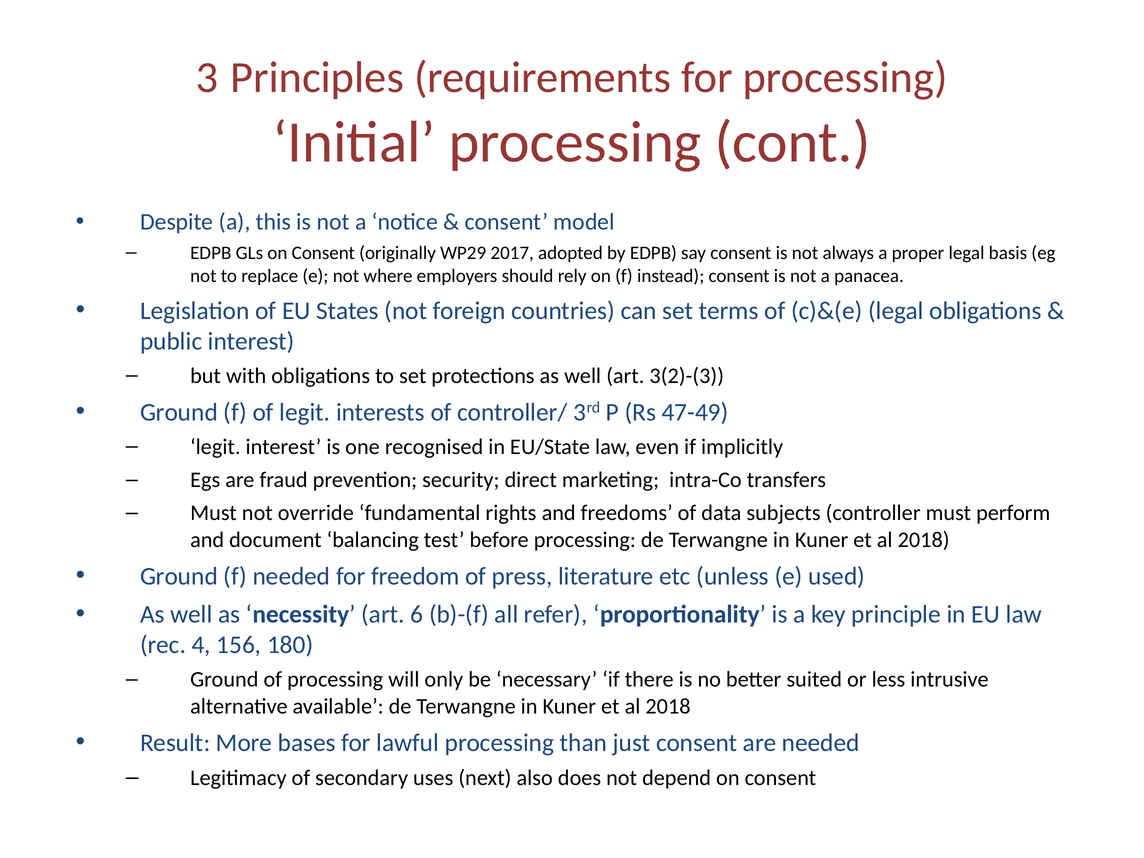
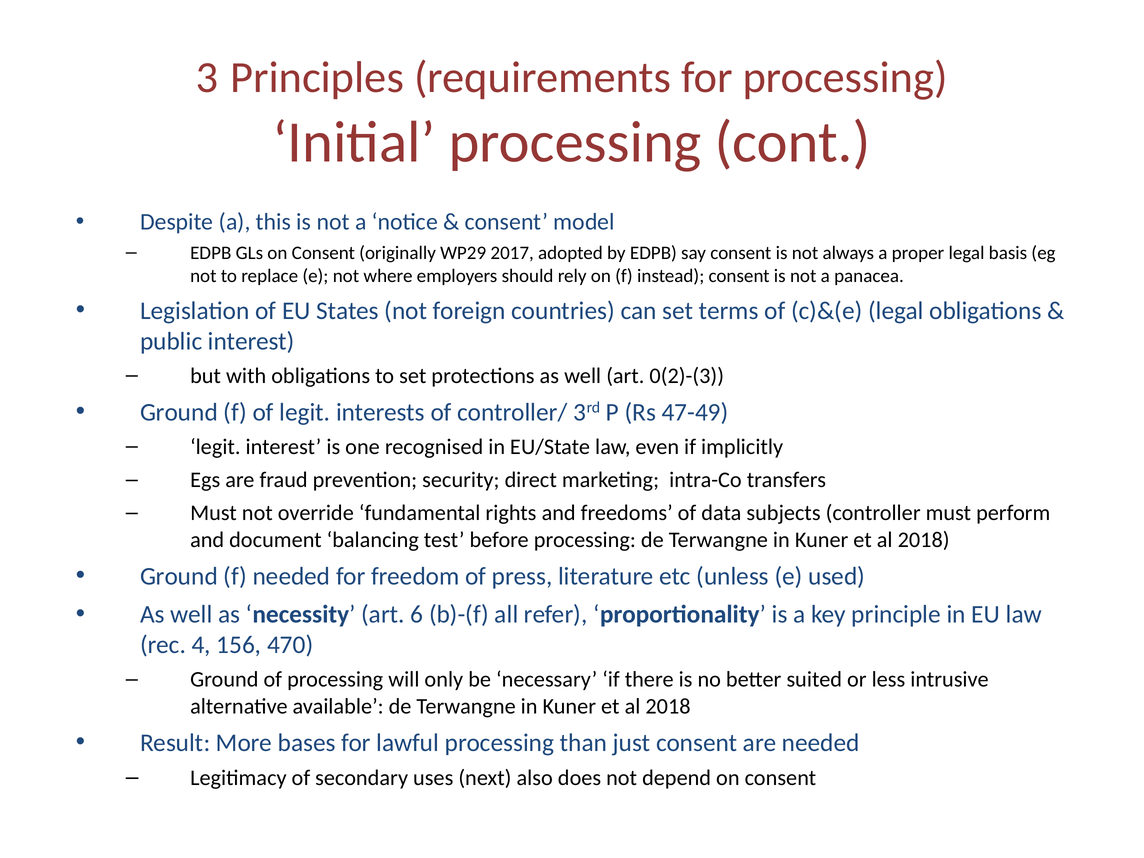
3(2)-(3: 3(2)-(3 -> 0(2)-(3 (687, 376)
180: 180 -> 470 (290, 645)
